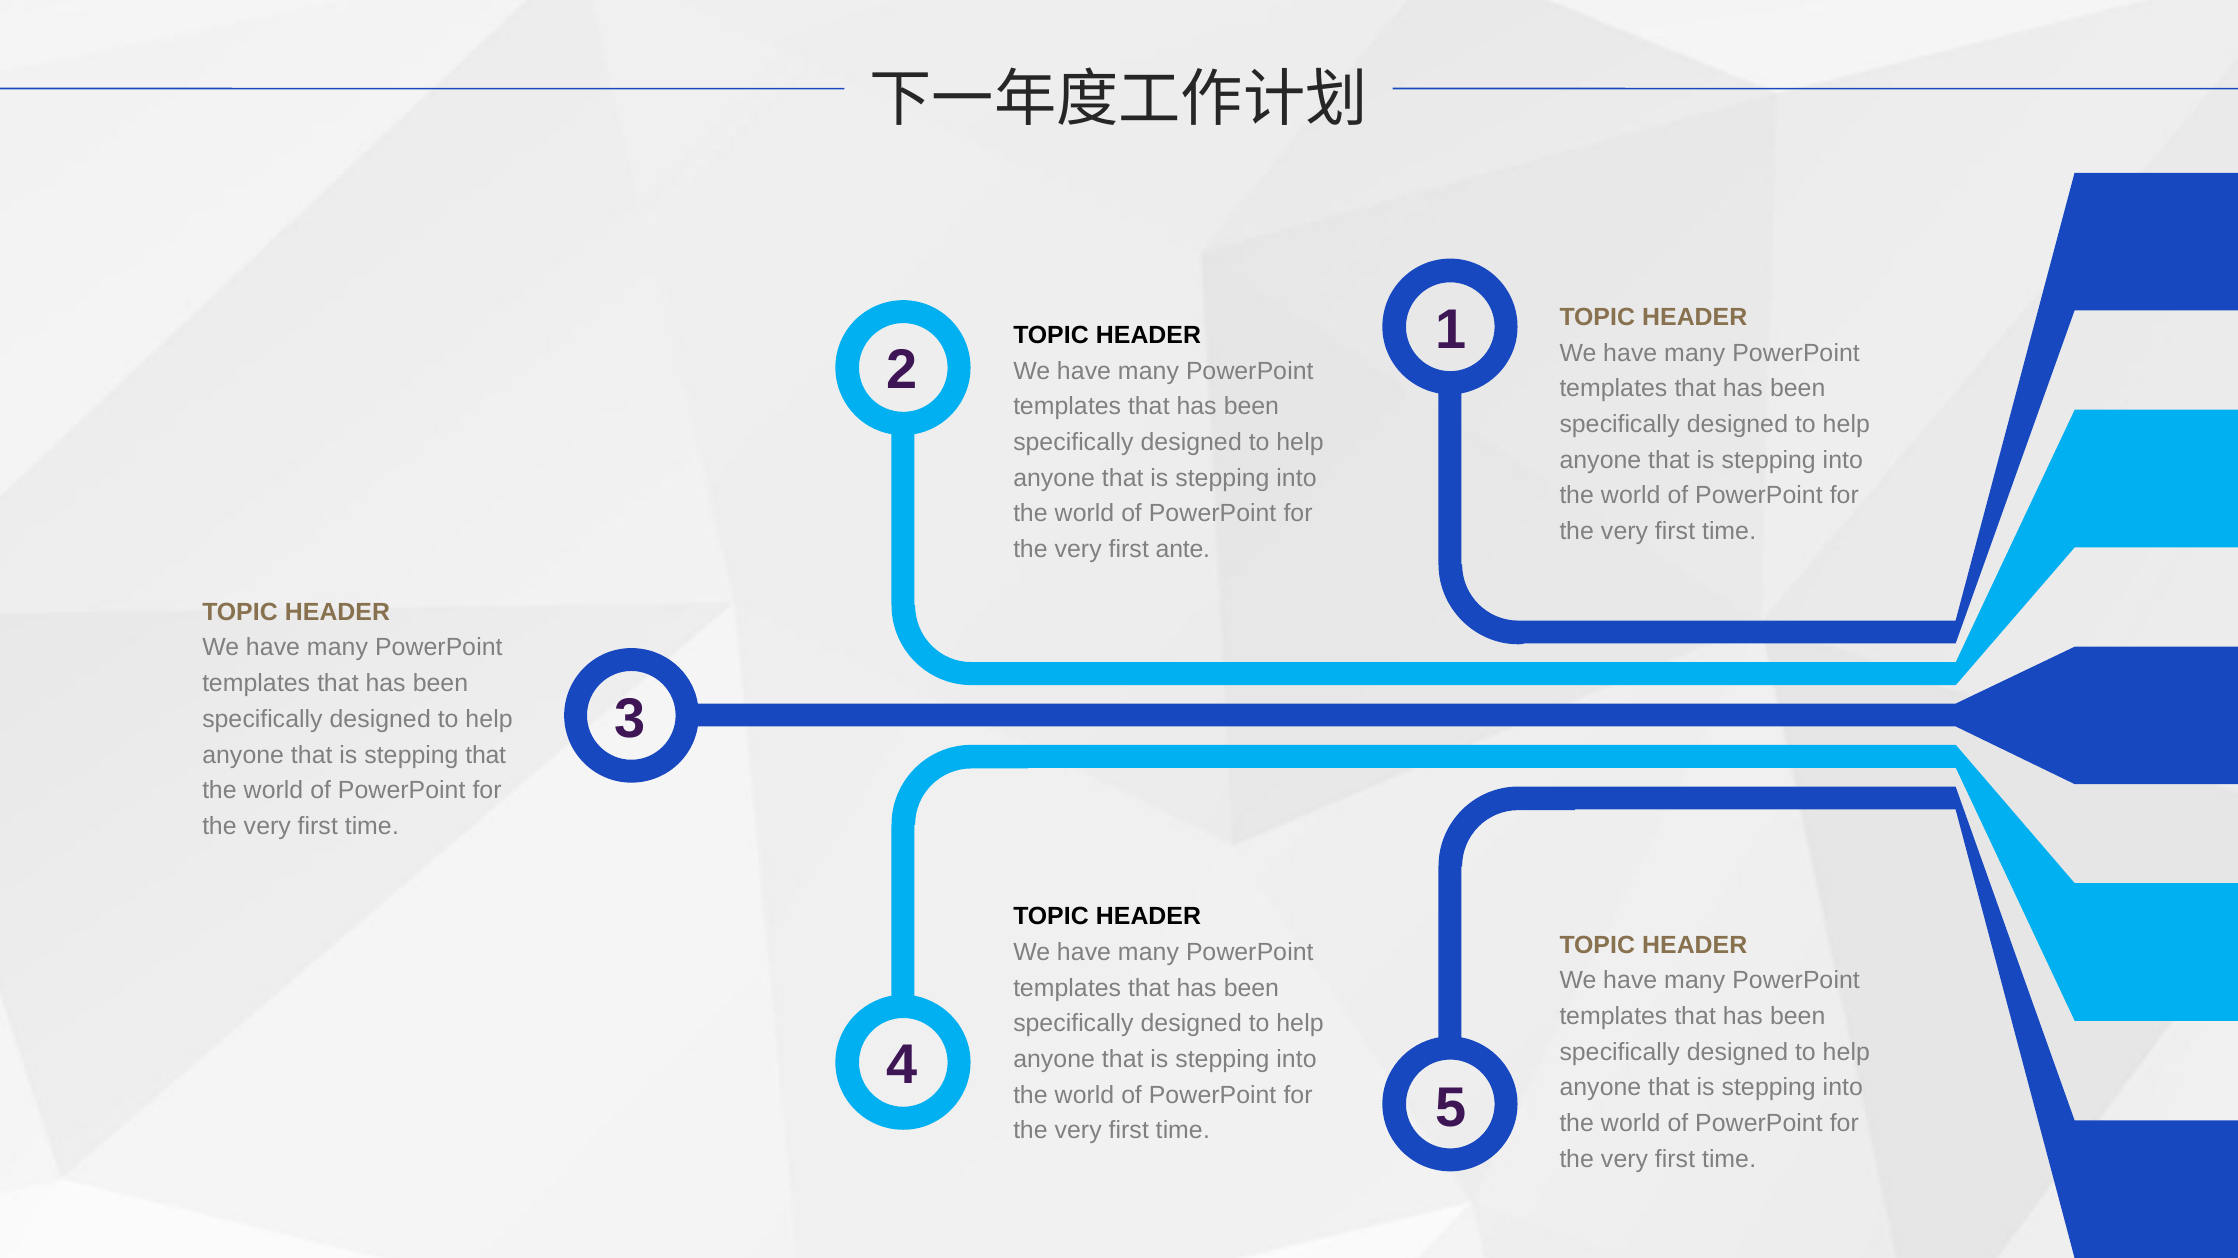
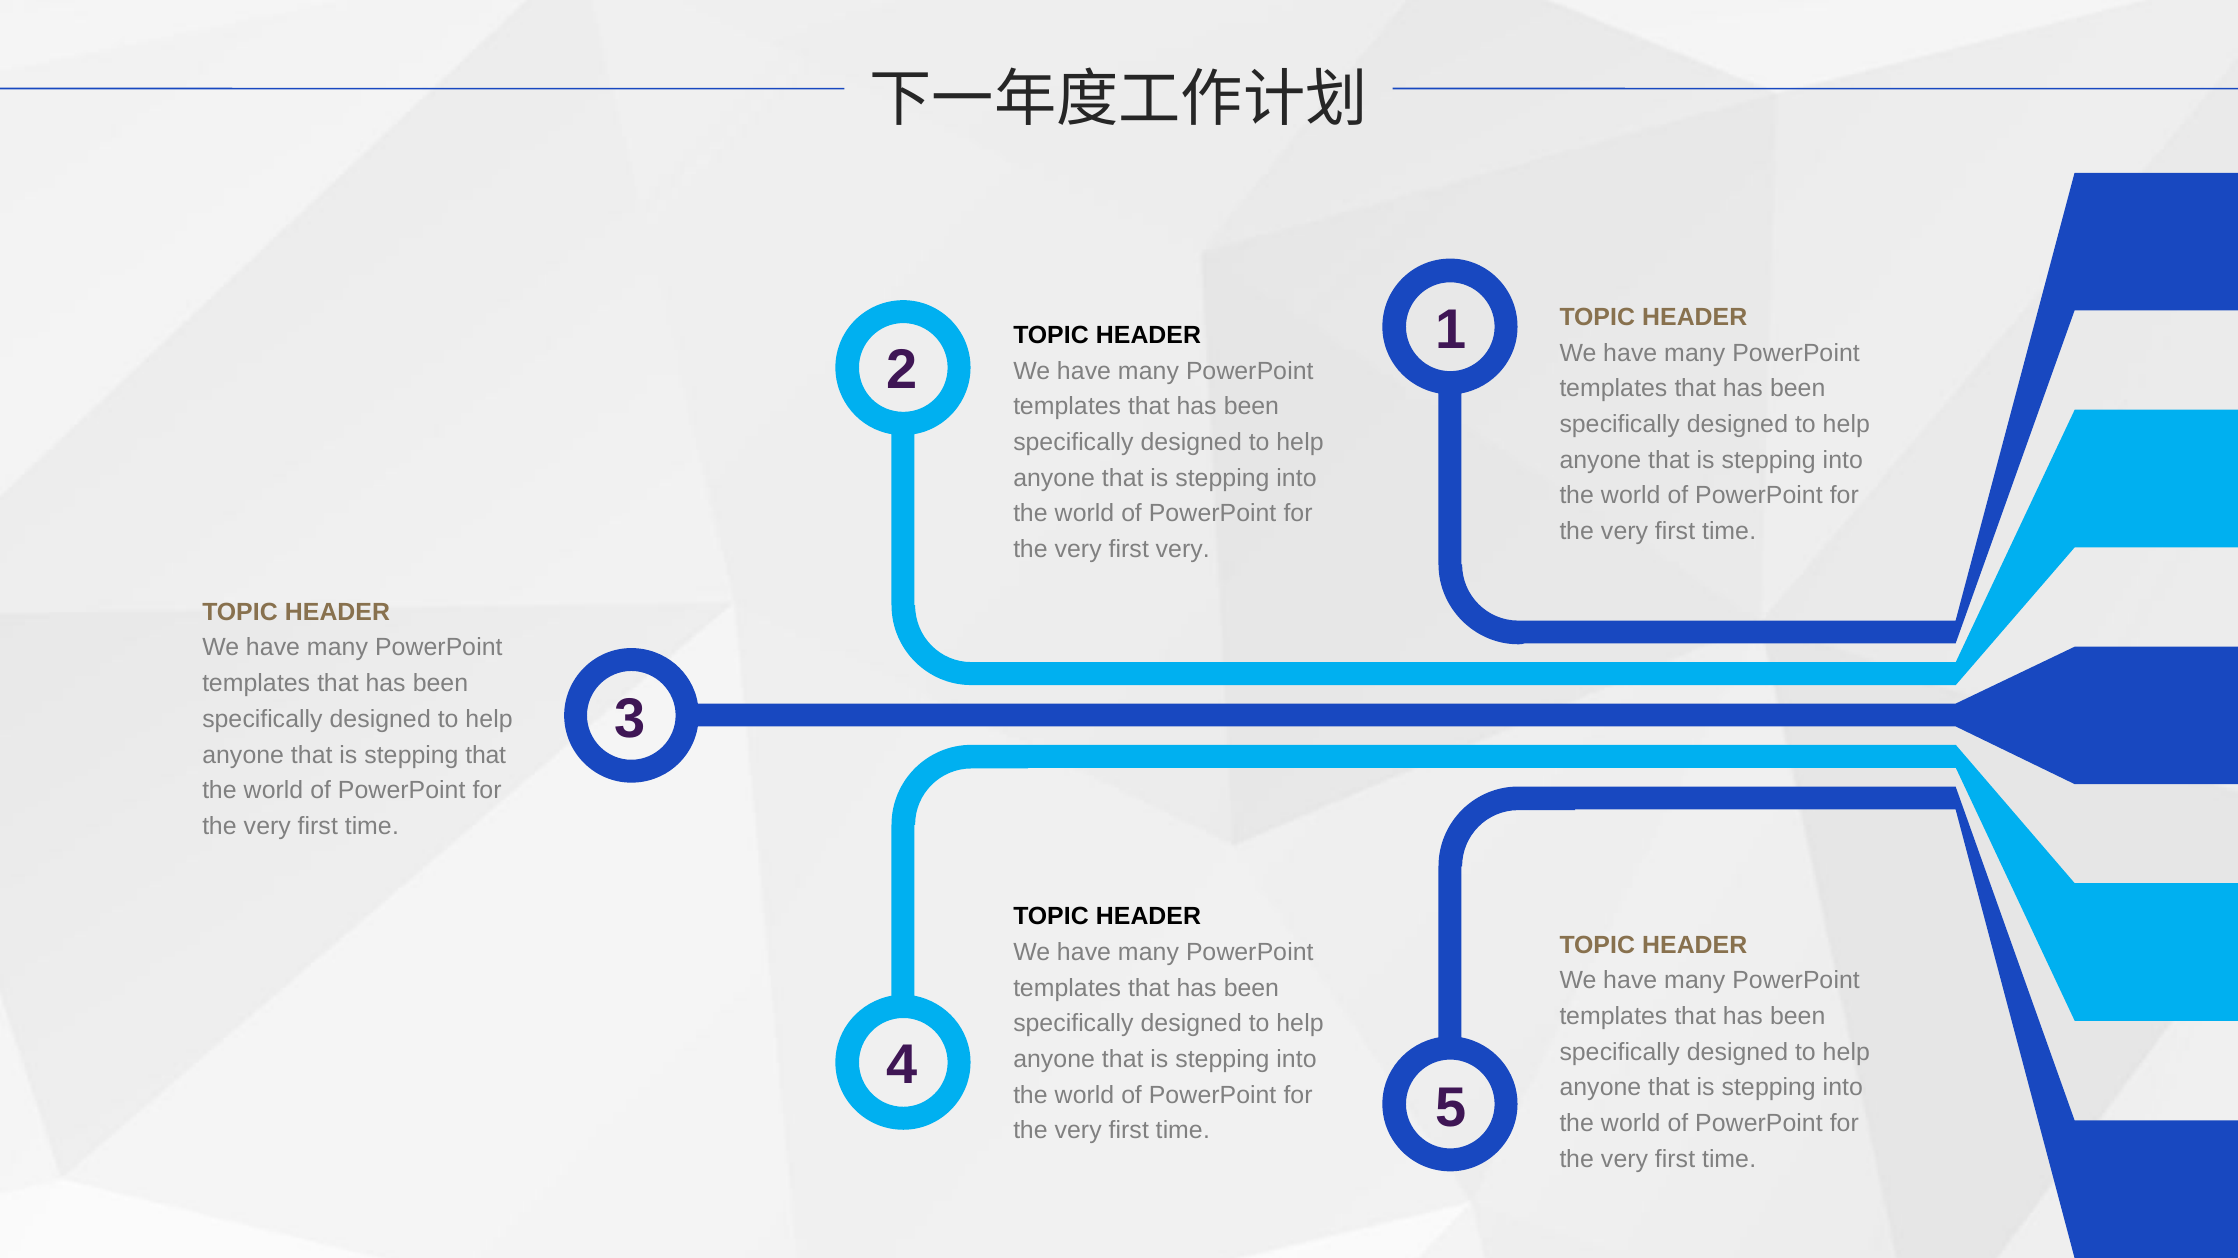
first ante: ante -> very (1183, 549)
